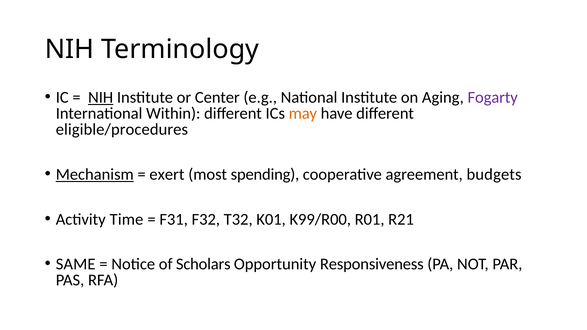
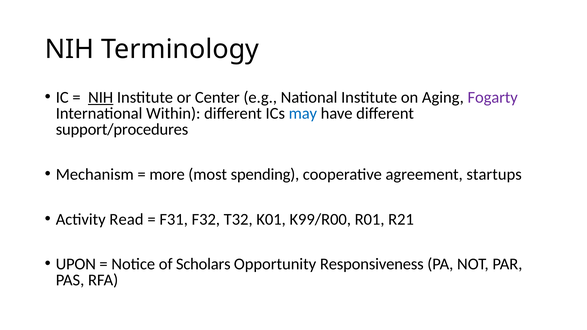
may colour: orange -> blue (303, 114)
eligible/procedures: eligible/procedures -> support/procedures (122, 130)
Mechanism underline: present -> none (95, 175)
exert: exert -> more (167, 175)
budgets: budgets -> startups (494, 175)
Time: Time -> Read (126, 219)
SAME: SAME -> UPON (76, 264)
